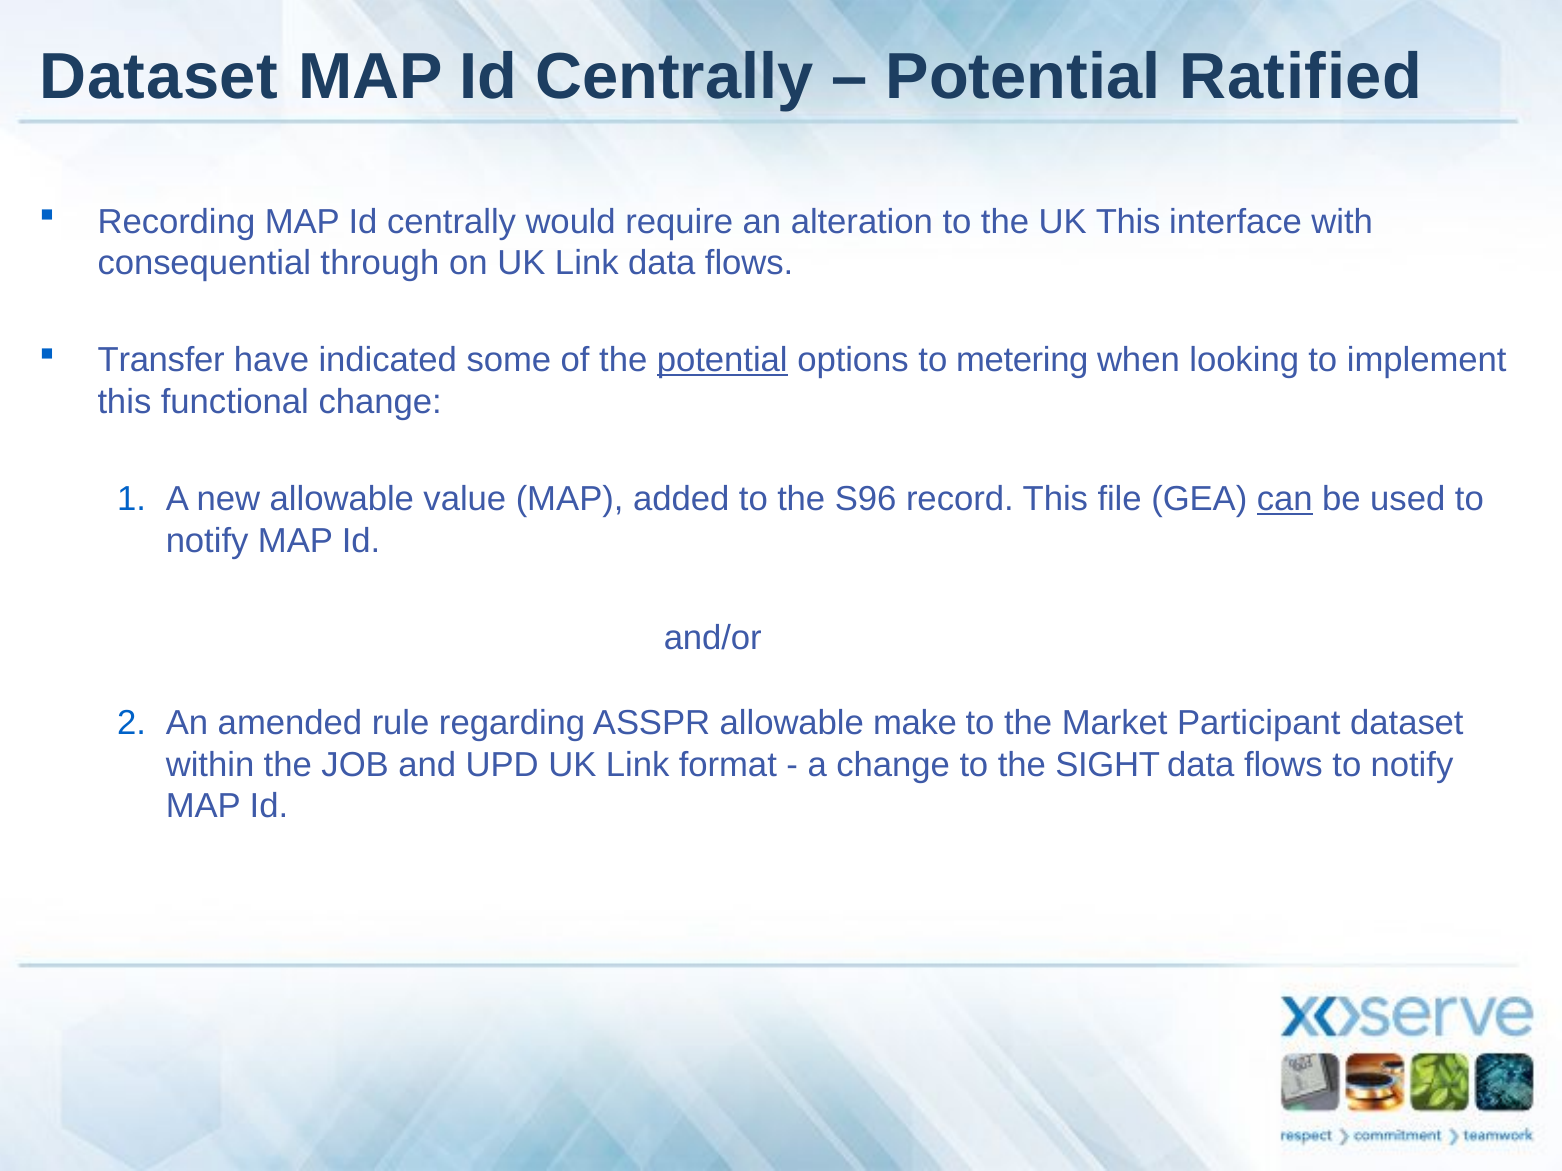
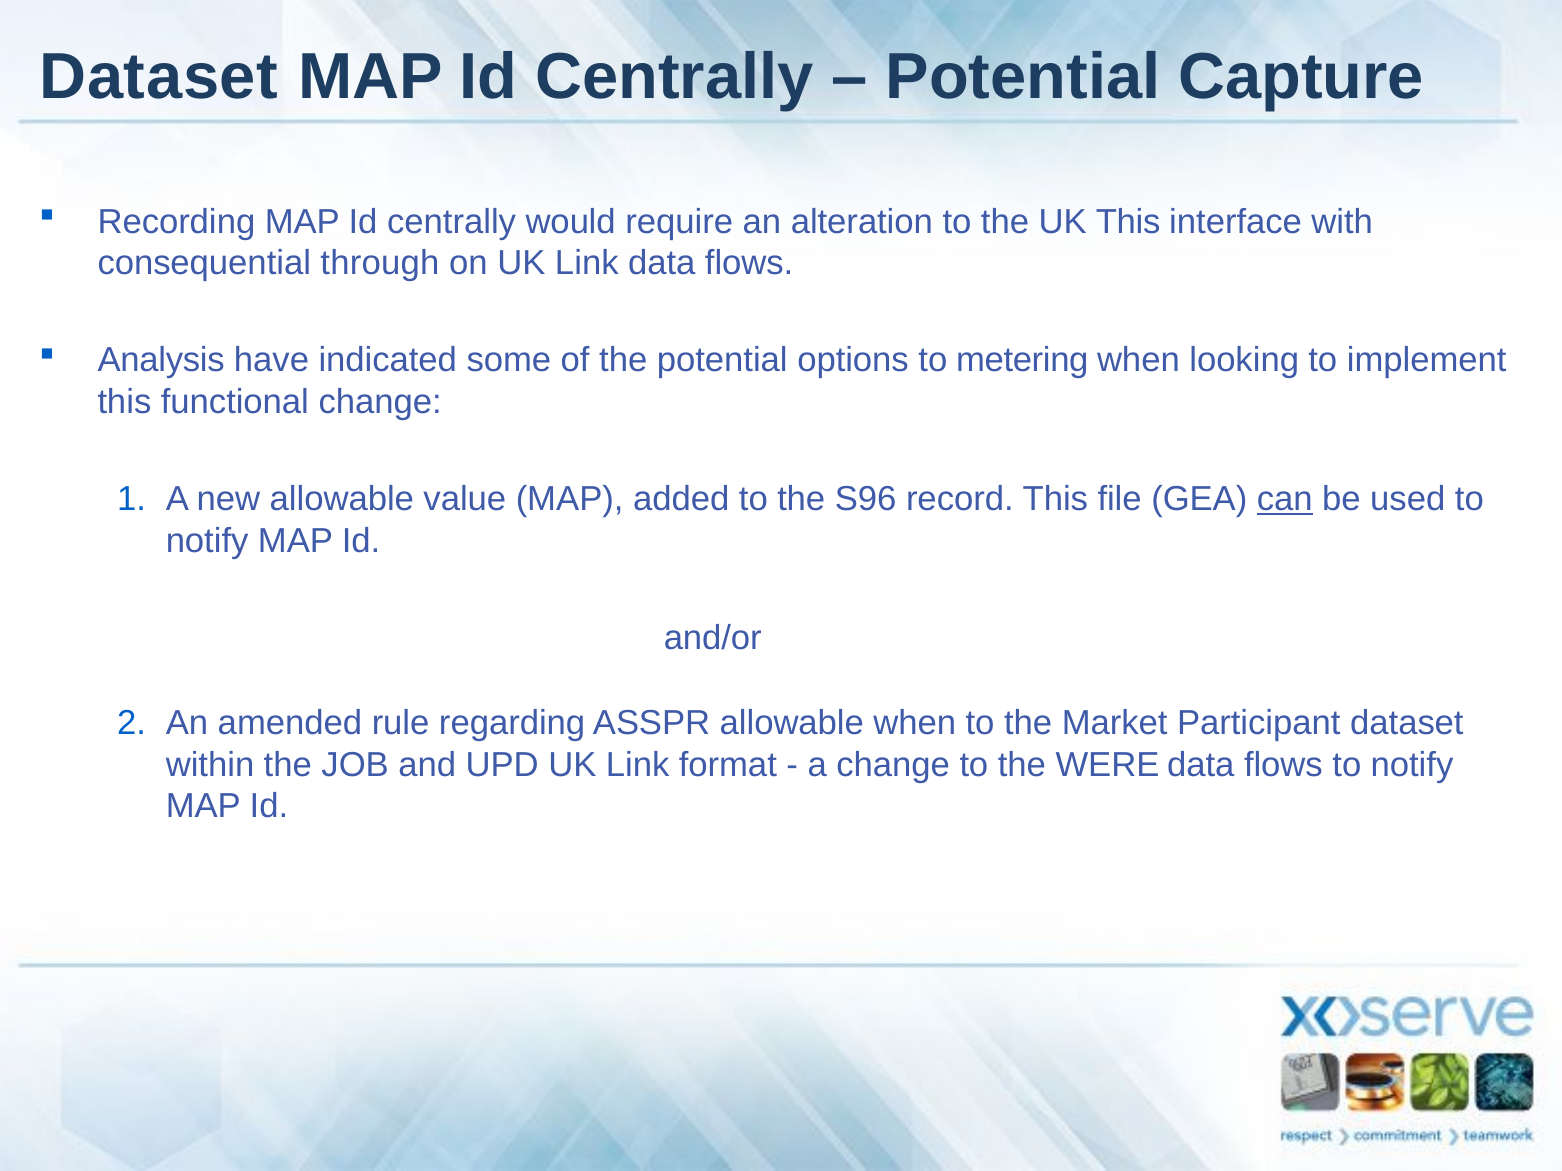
Ratified: Ratified -> Capture (1301, 77)
Transfer: Transfer -> Analysis (161, 361)
potential underline: present -> none (722, 361)
allowable make: make -> when (915, 723)
SIGHT: SIGHT -> WERE (1108, 765)
